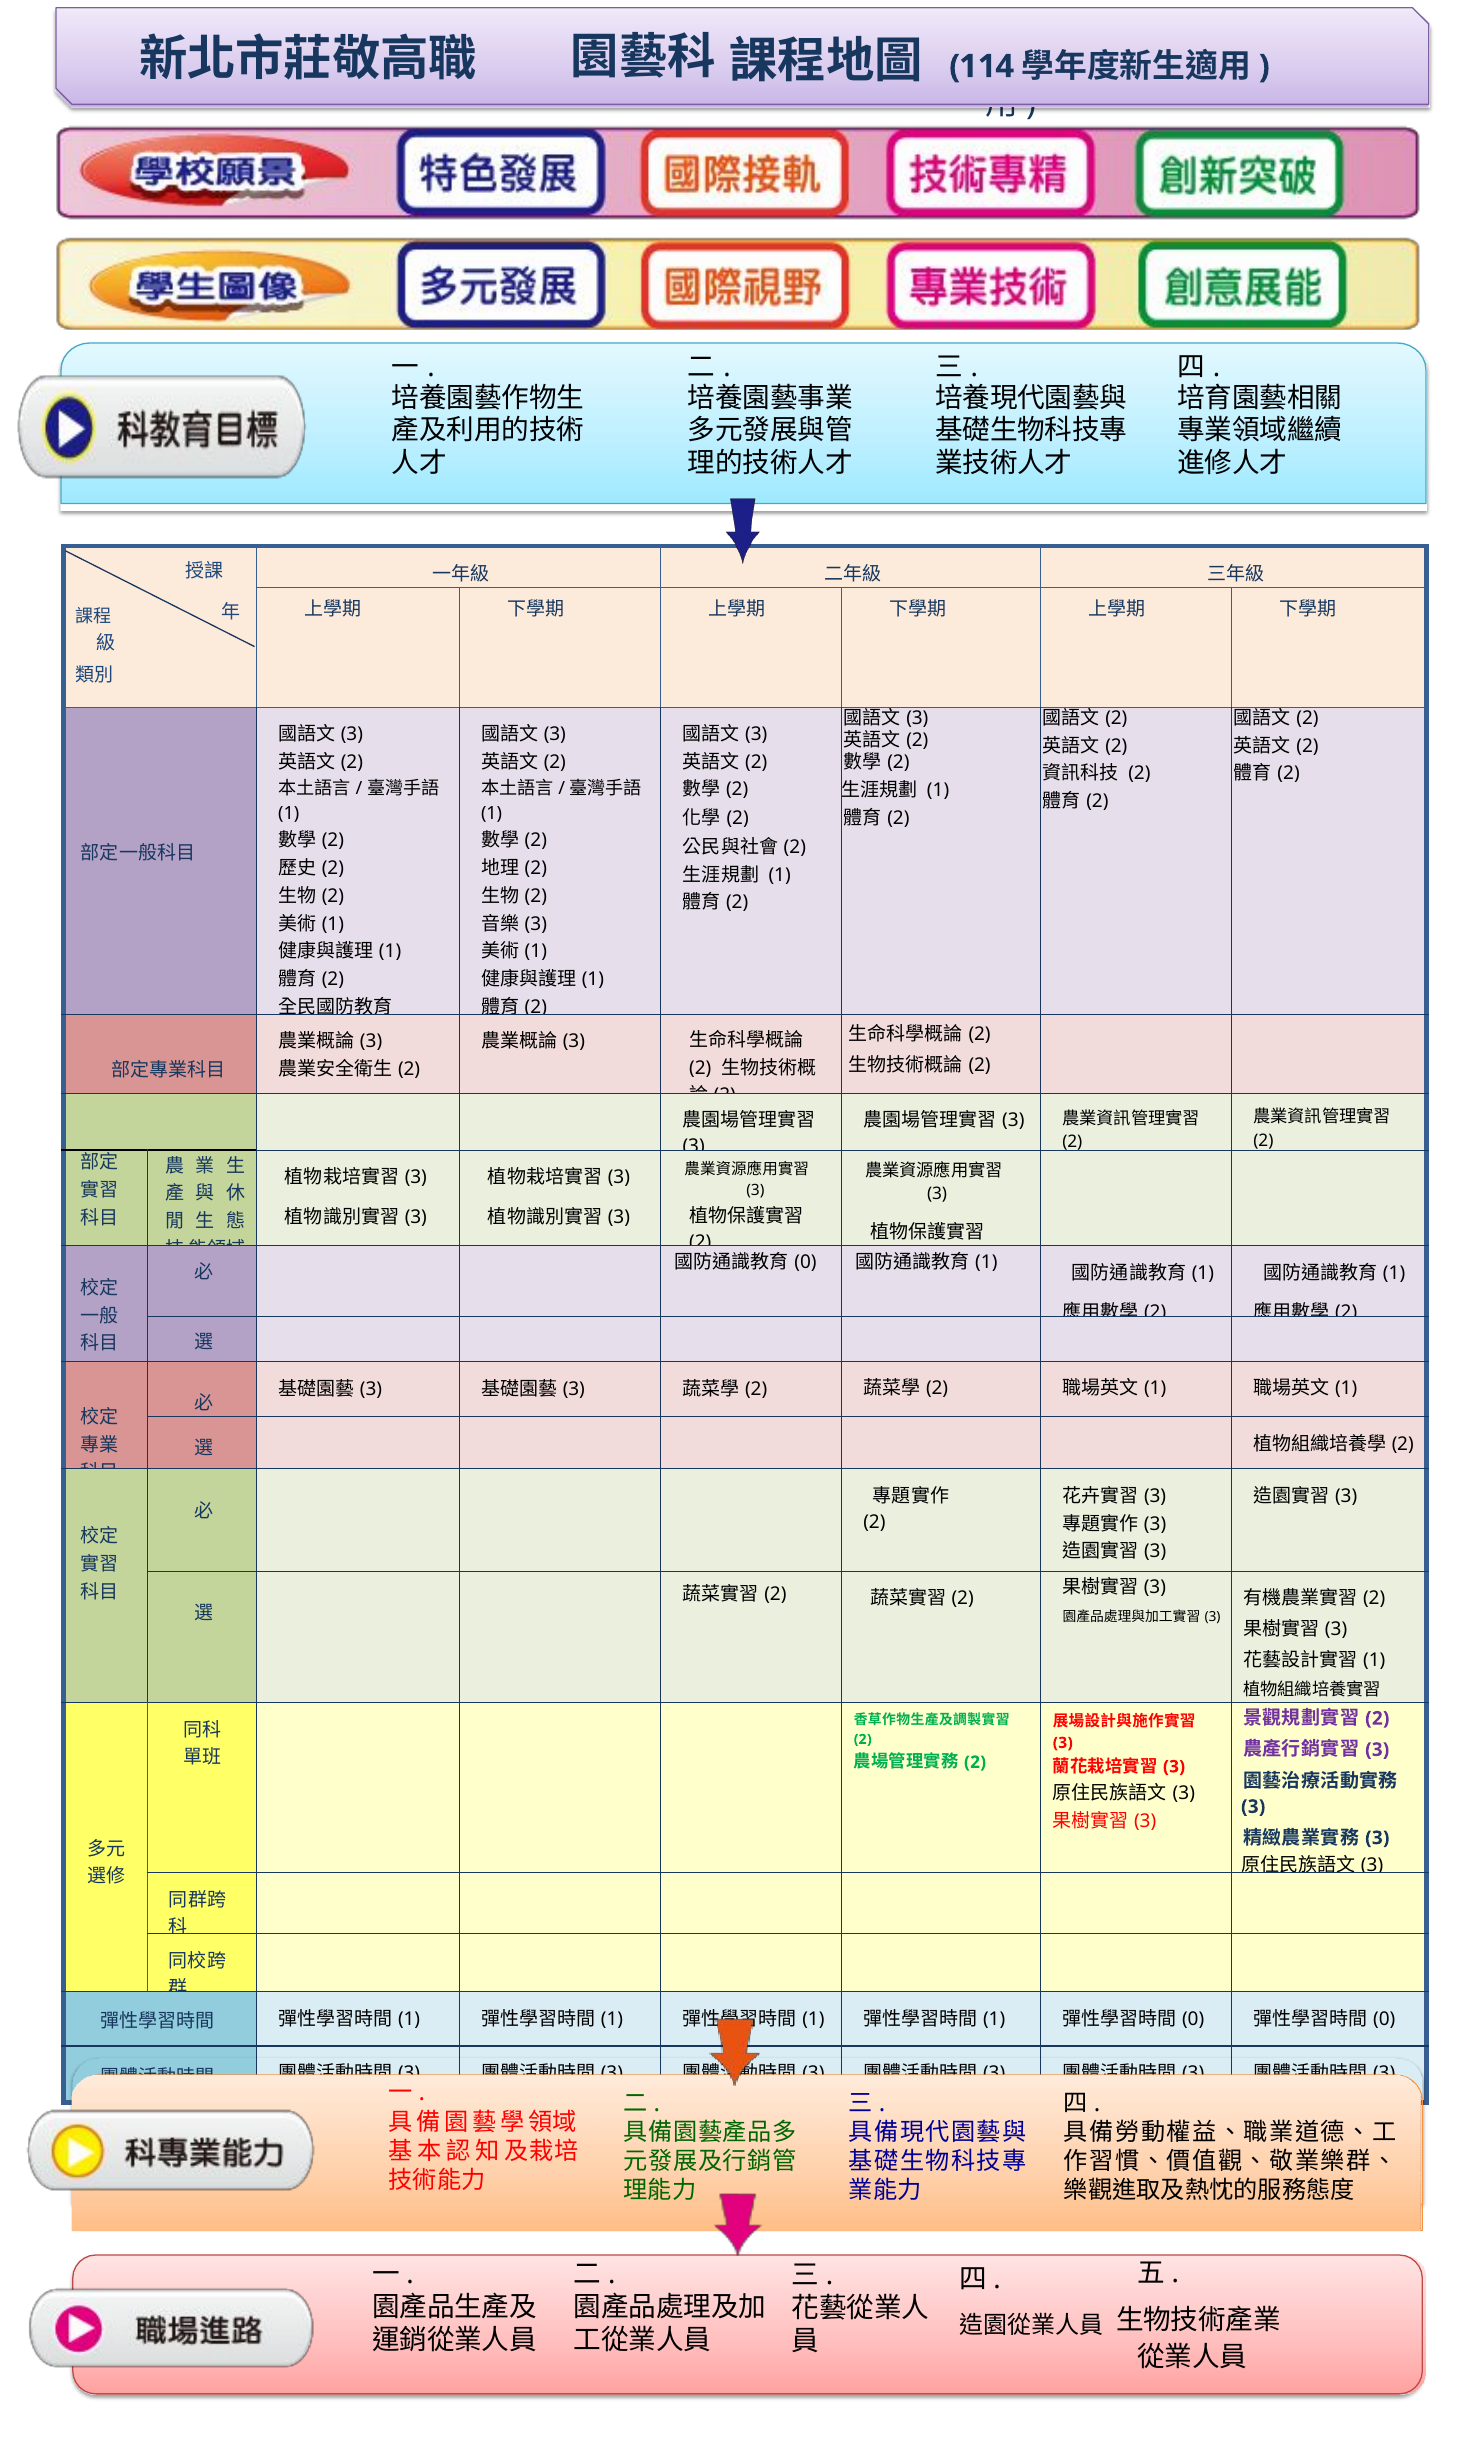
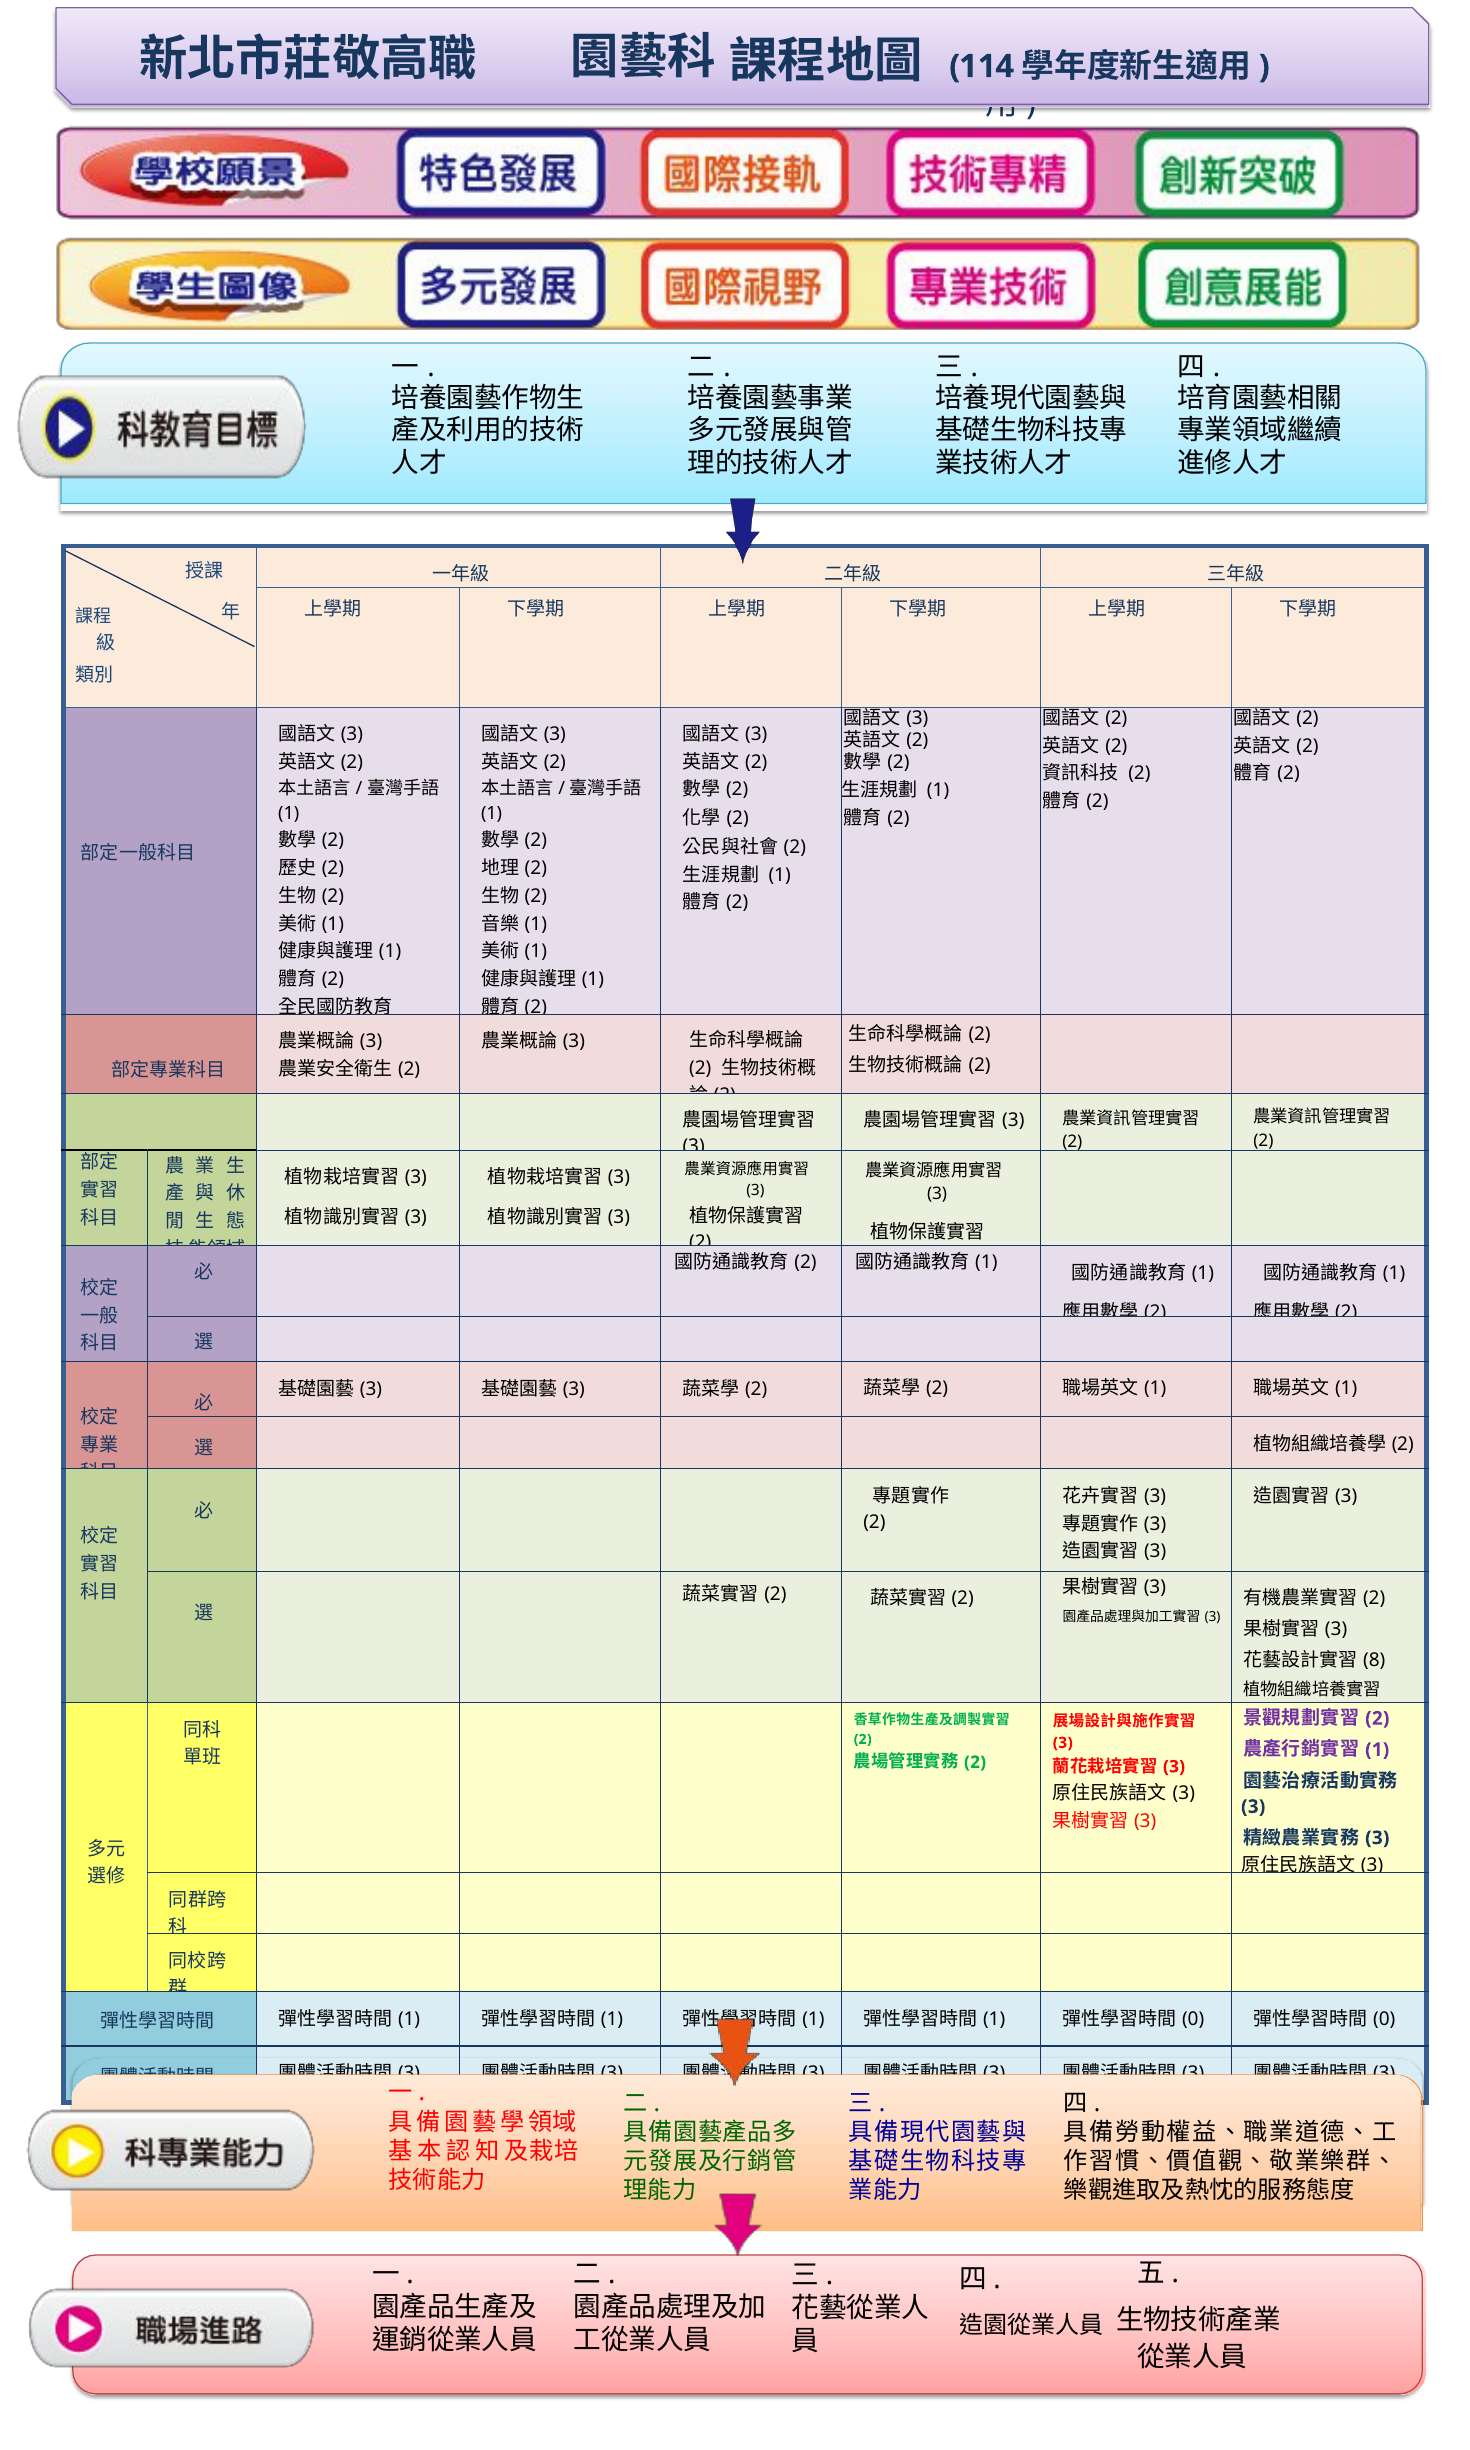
3: 3 -> 1 (536, 924)
0: 0 -> 2 (806, 1262)
1: 1 -> 8 (1374, 1660)
3: 3 -> 1 (1377, 1749)
